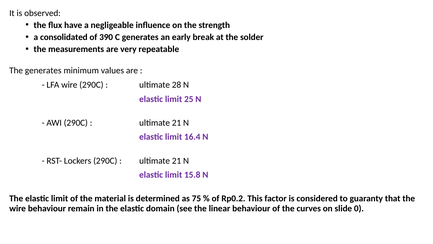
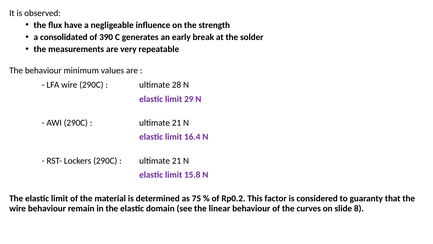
The generates: generates -> behaviour (43, 70)
25: 25 -> 29 (189, 99)
0: 0 -> 8 (359, 208)
